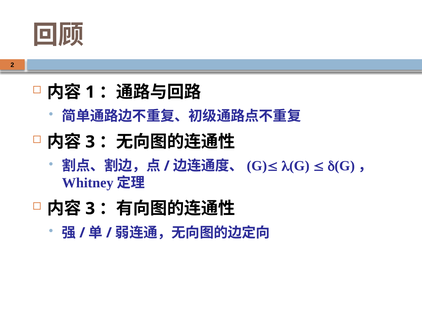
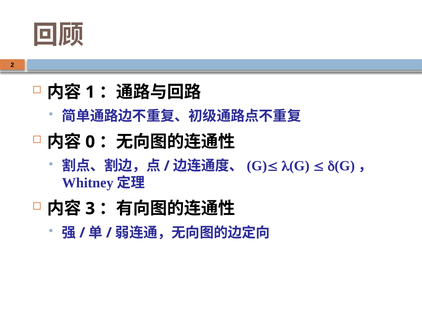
3: 3 -> 0 (90, 142)
